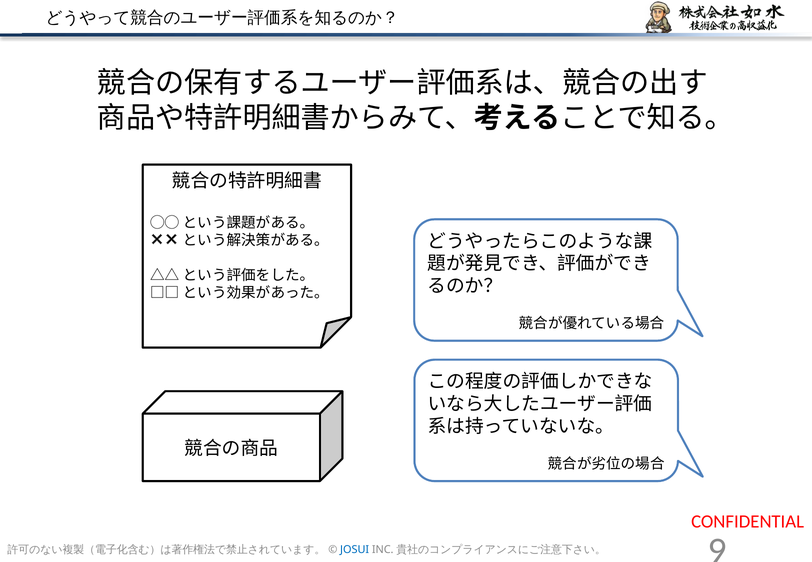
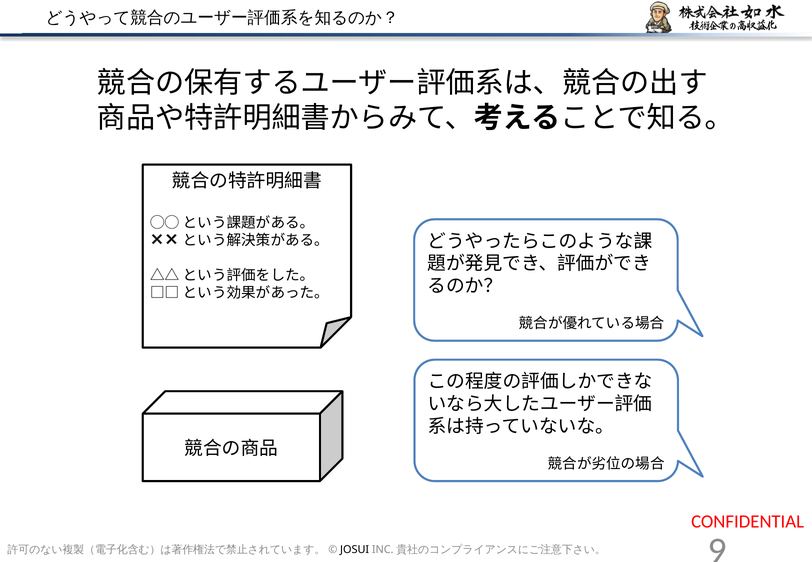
JOSUI colour: blue -> black (355, 550)
